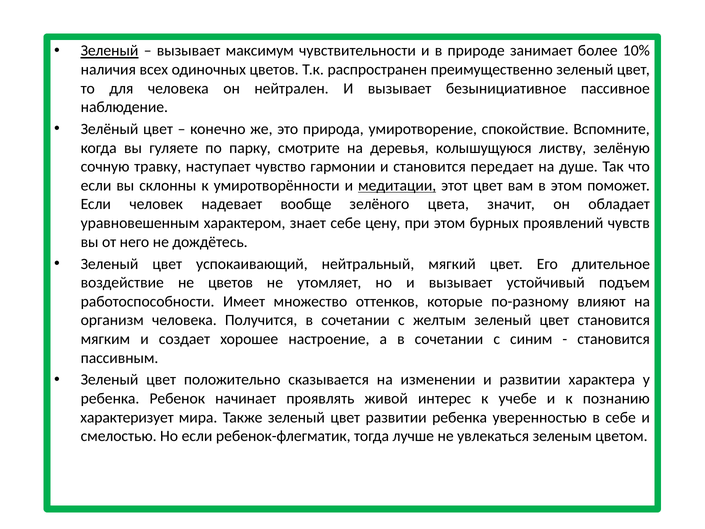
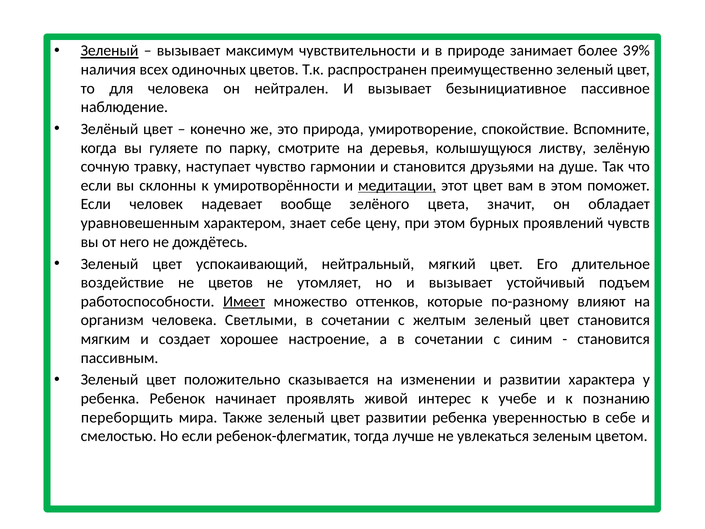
10%: 10% -> 39% (636, 51)
передает: передает -> друзьями (502, 167)
Имеет underline: none -> present (244, 301)
Получится: Получится -> Светлыми (261, 320)
характеризует: характеризует -> переборщить (127, 417)
